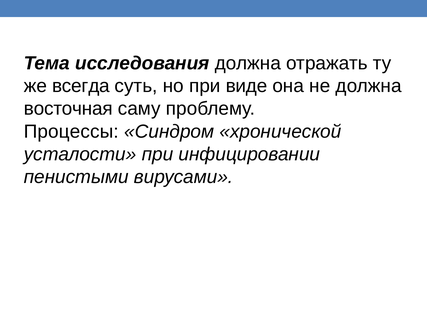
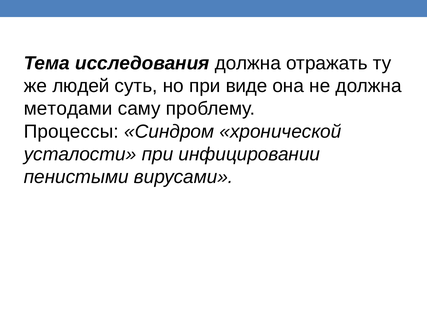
всегда: всегда -> людей (81, 86)
восточная: восточная -> методами (68, 109)
